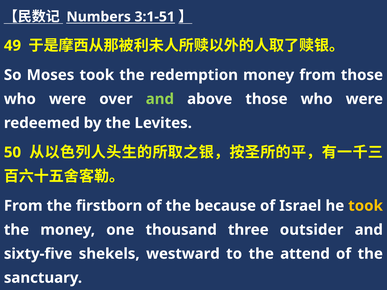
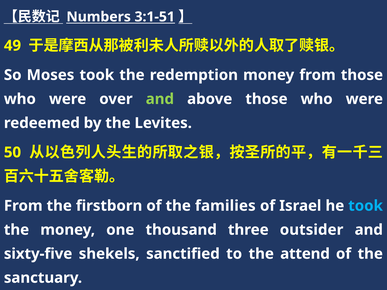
because: because -> families (225, 206)
took colour: yellow -> light blue (366, 206)
westward: westward -> sanctified (183, 254)
